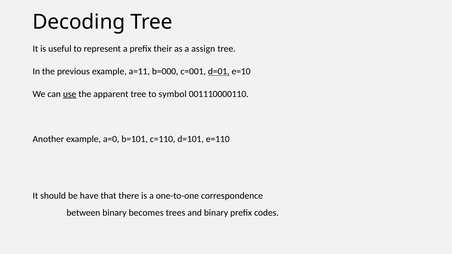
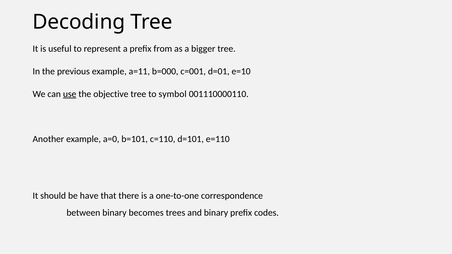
their: their -> from (163, 49)
assign: assign -> bigger (203, 49)
d=01 underline: present -> none (219, 71)
apparent: apparent -> objective (111, 94)
